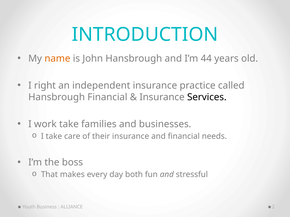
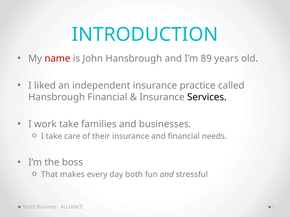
name colour: orange -> red (57, 59)
44: 44 -> 89 (206, 59)
right: right -> liked (45, 86)
